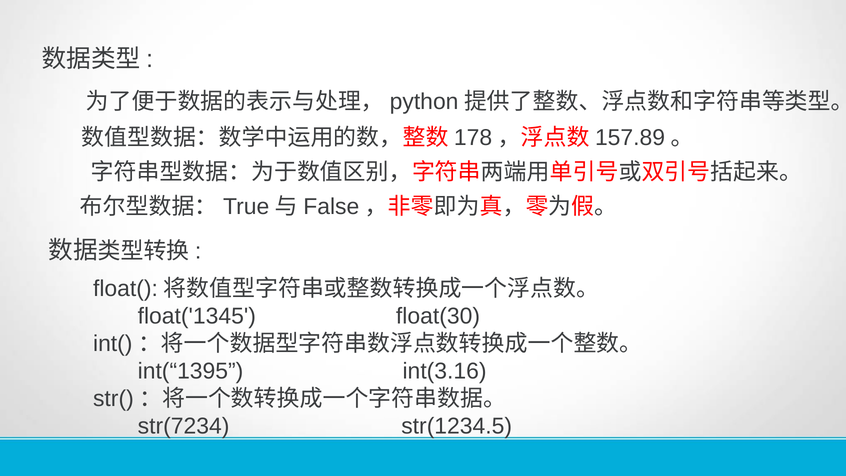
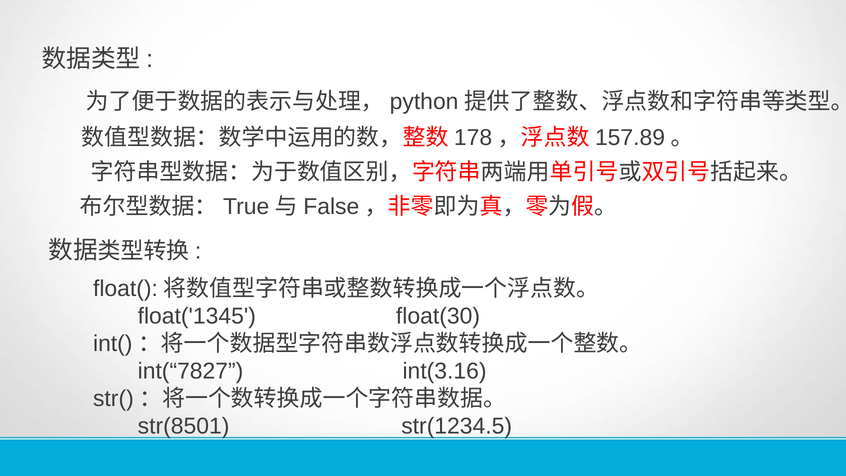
int(“1395: int(“1395 -> int(“7827 (191, 371)
str(7234: str(7234 -> str(8501 (184, 426)
